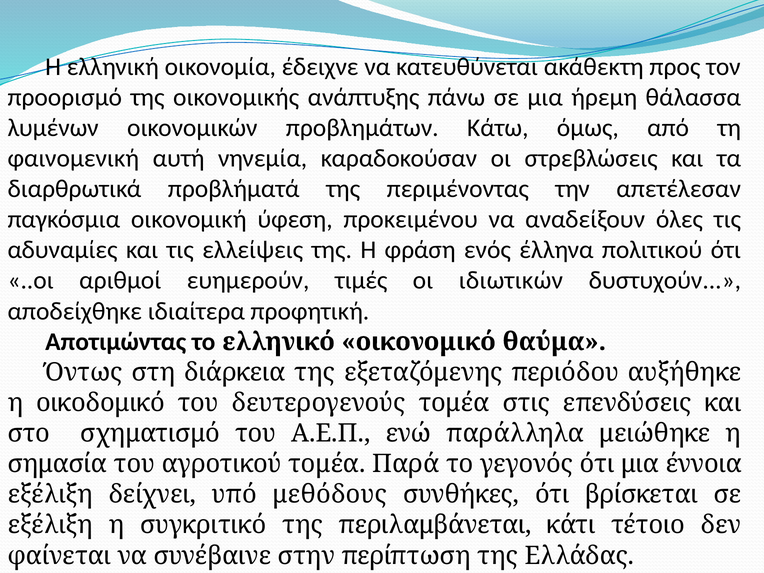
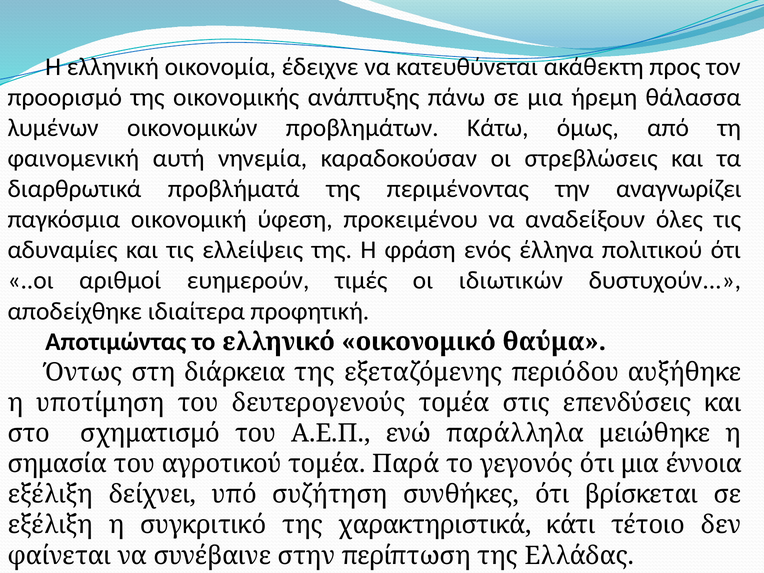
απετέλεσαν: απετέλεσαν -> αναγνωρίζει (679, 189)
οικοδομικό: οικοδομικό -> υποτίμηση (100, 403)
μεθόδους: μεθόδους -> συζήτηση (330, 494)
περιλαμβάνεται: περιλαμβάνεται -> χαρακτηριστικά (435, 525)
